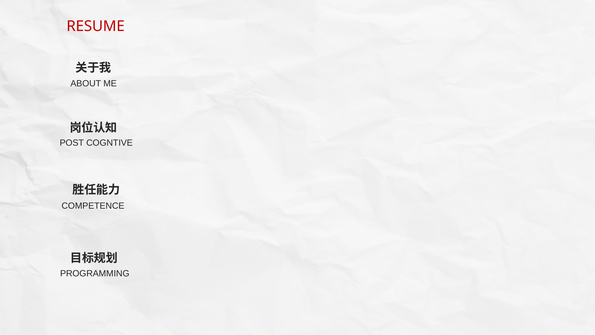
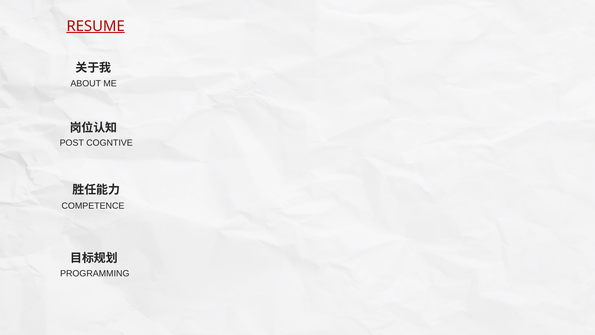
RESUME underline: none -> present (96, 26)
